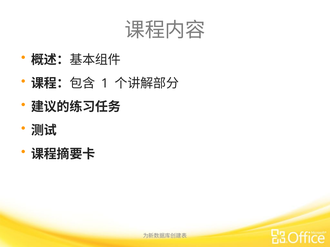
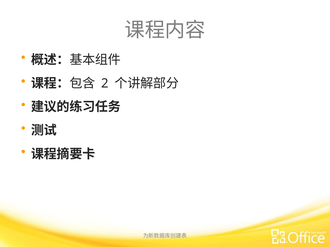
1: 1 -> 2 (105, 84)
